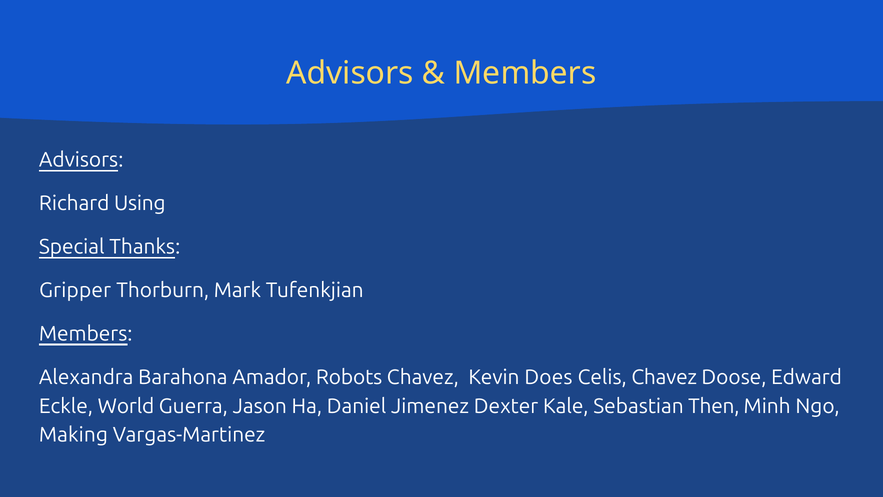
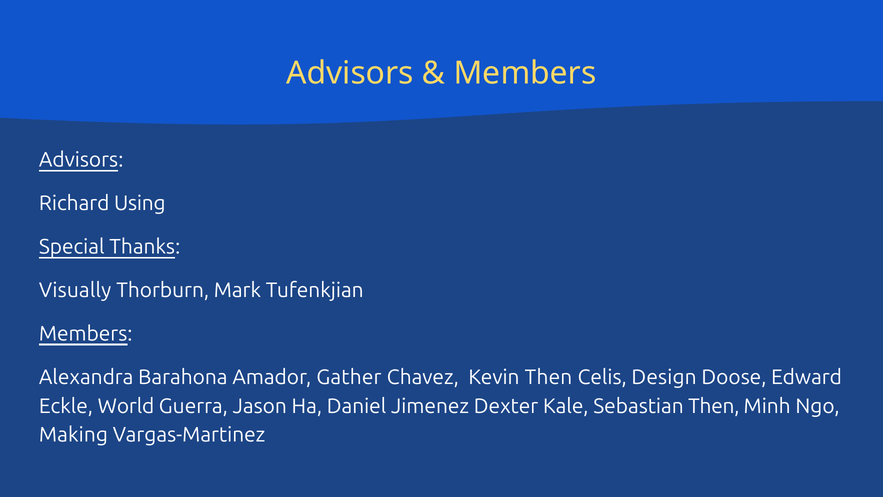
Gripper: Gripper -> Visually (75, 290)
Robots: Robots -> Gather (349, 377)
Kevin Does: Does -> Then (548, 377)
Celis Chavez: Chavez -> Design (664, 377)
